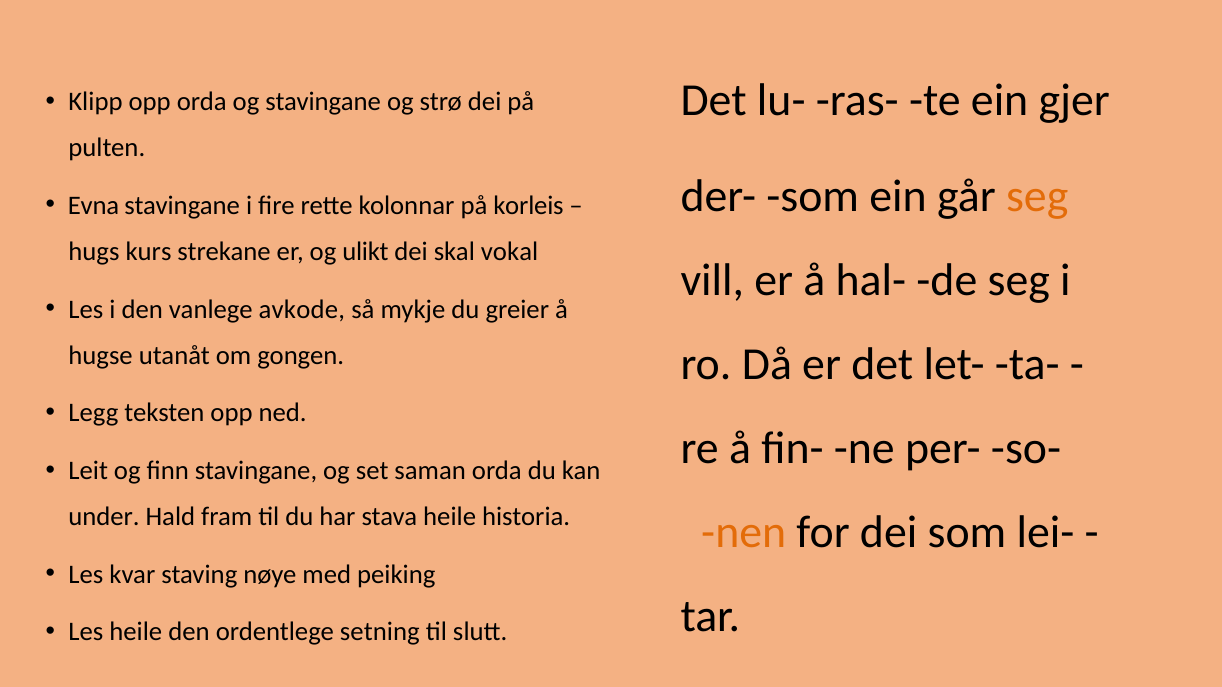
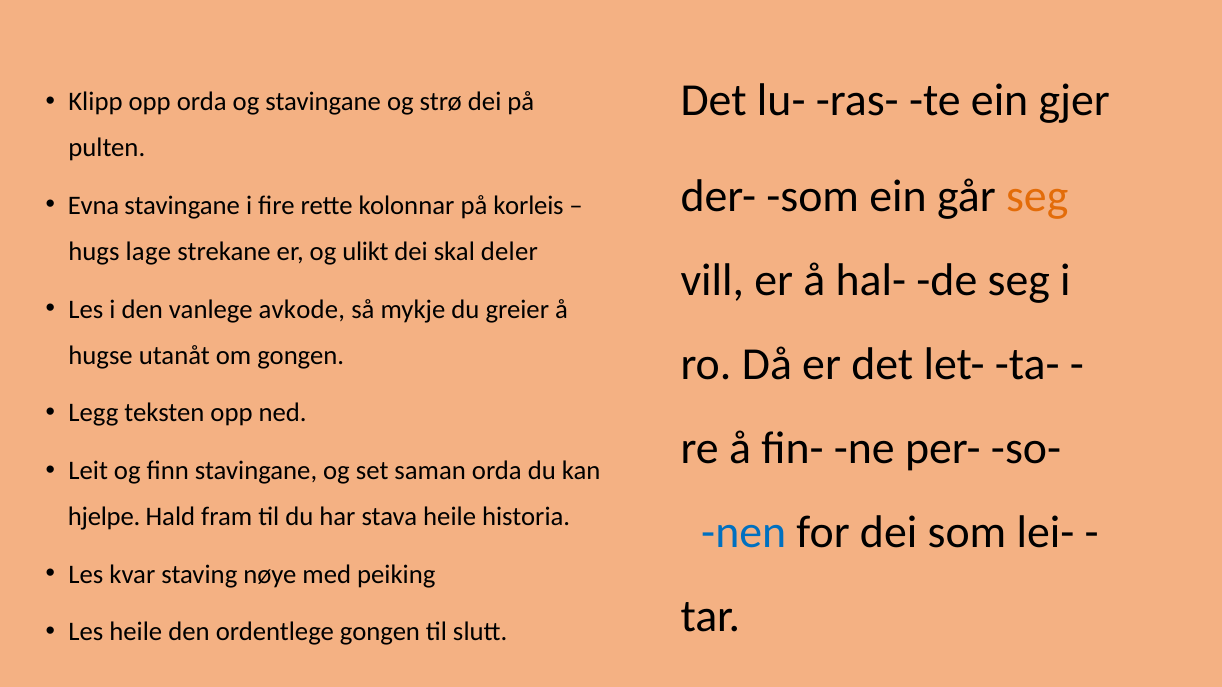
kurs: kurs -> lage (148, 252)
vokal: vokal -> deler (509, 252)
under: under -> hjelpe (104, 517)
nen colour: orange -> blue (744, 533)
ordentlege setning: setning -> gongen (380, 632)
